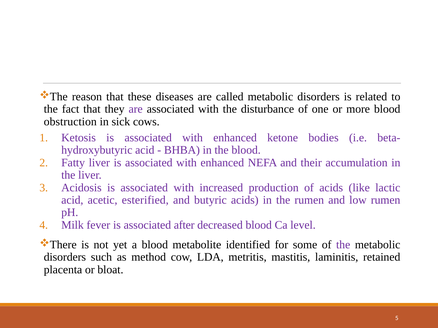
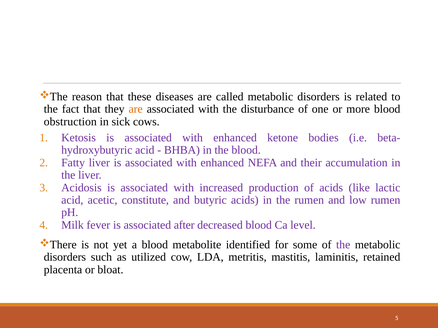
are colour: purple -> orange (136, 109)
esterified: esterified -> constitute (145, 200)
method: method -> utilized (149, 258)
